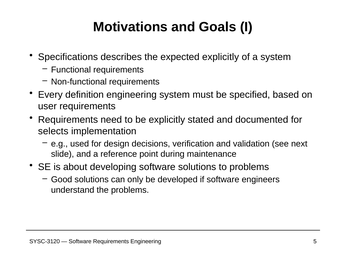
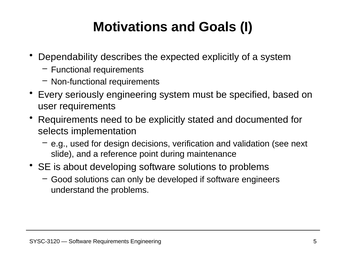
Specifications: Specifications -> Dependability (68, 57)
definition: definition -> seriously (85, 95)
